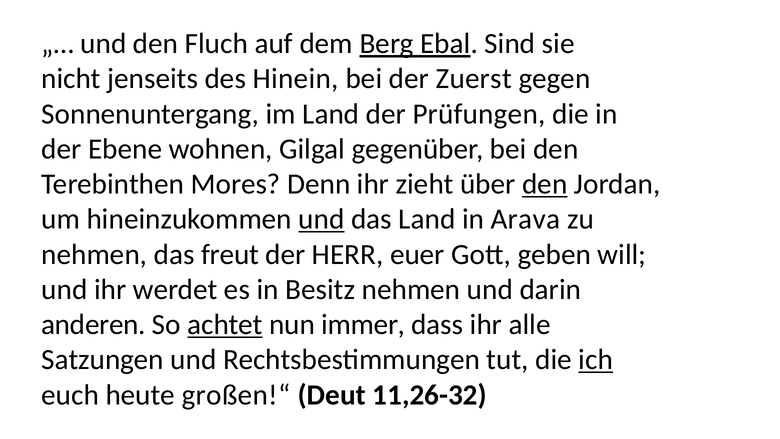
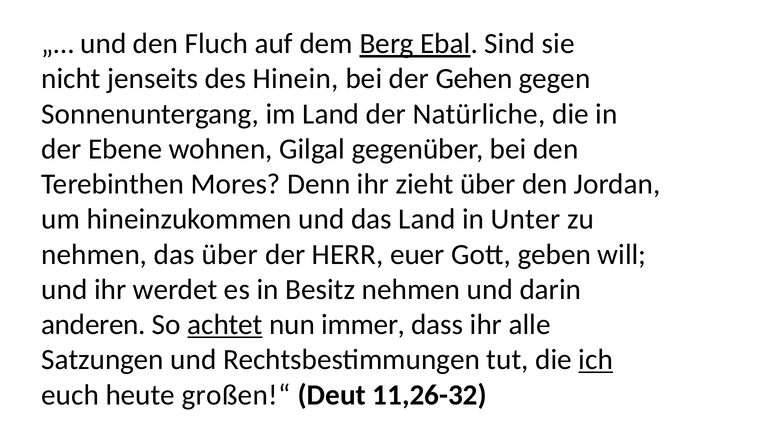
Zuerst: Zuerst -> Gehen (474, 79)
Prüfungen: Prüfungen -> Natürliche (479, 114)
den underline: present -> none (545, 184)
und underline: present -> none (321, 219)
Arava: Arava -> Unter (525, 219)
das freut: freut -> über (230, 254)
